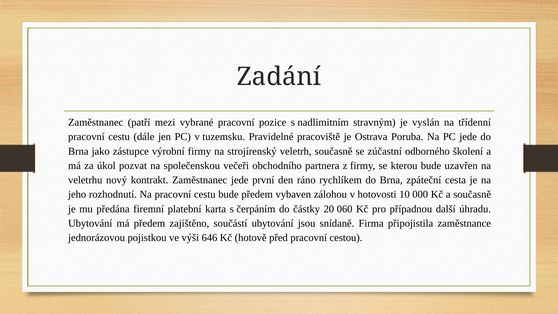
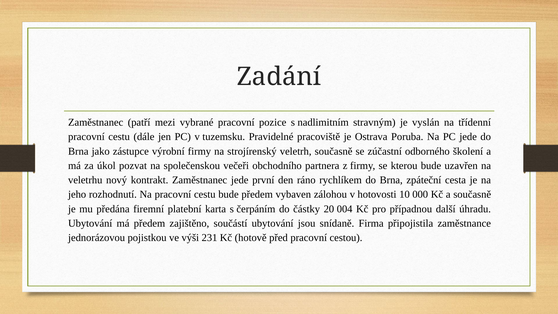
060: 060 -> 004 (345, 209)
646: 646 -> 231 (209, 238)
